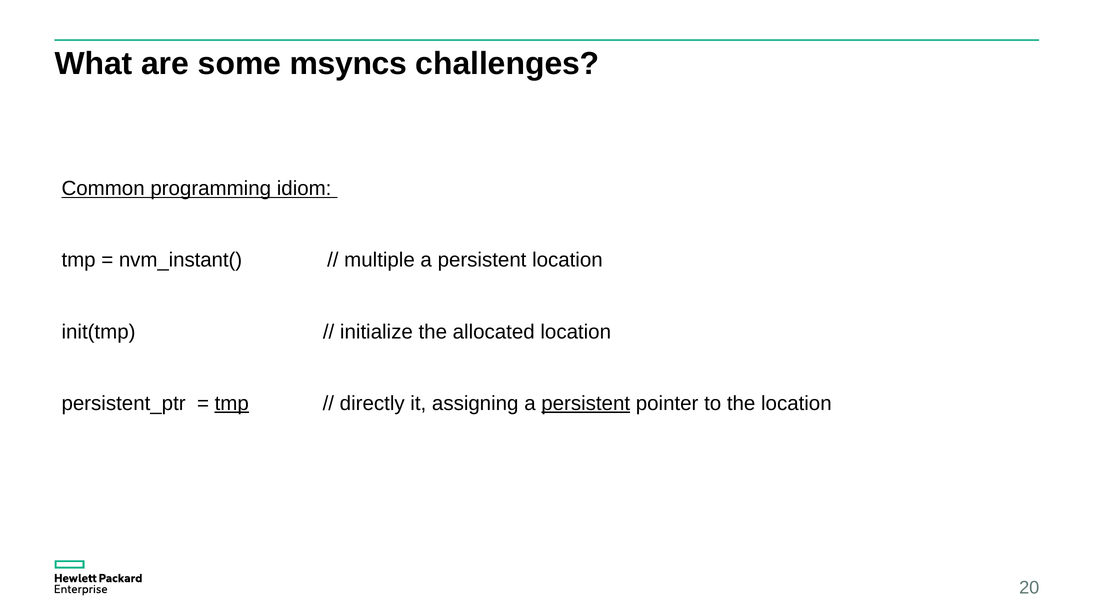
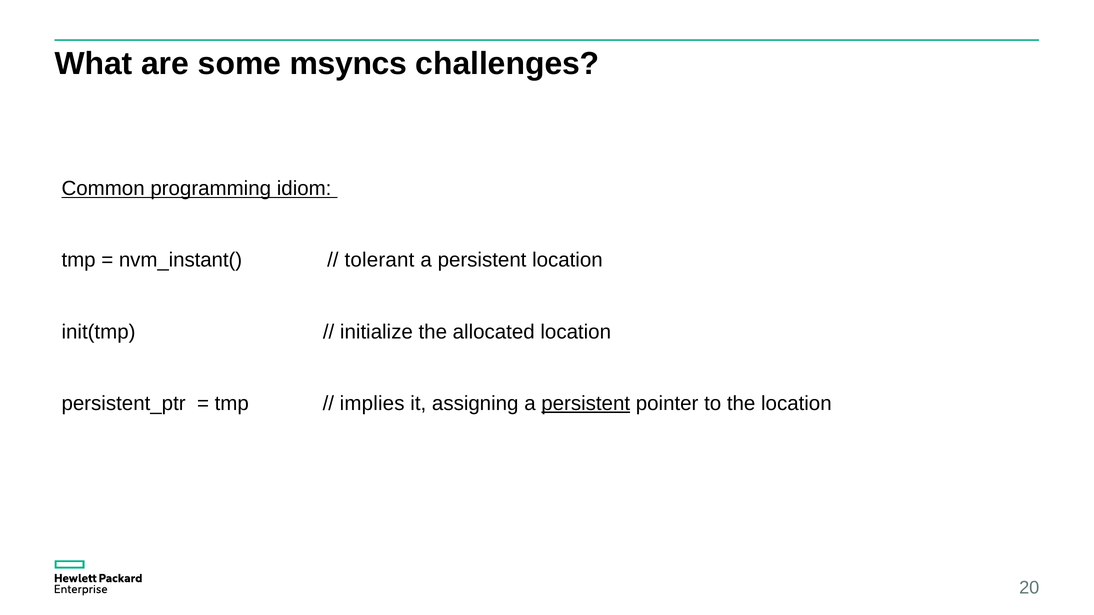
multiple: multiple -> tolerant (379, 260)
tmp underline: present -> none (232, 404)
directly: directly -> implies (372, 404)
